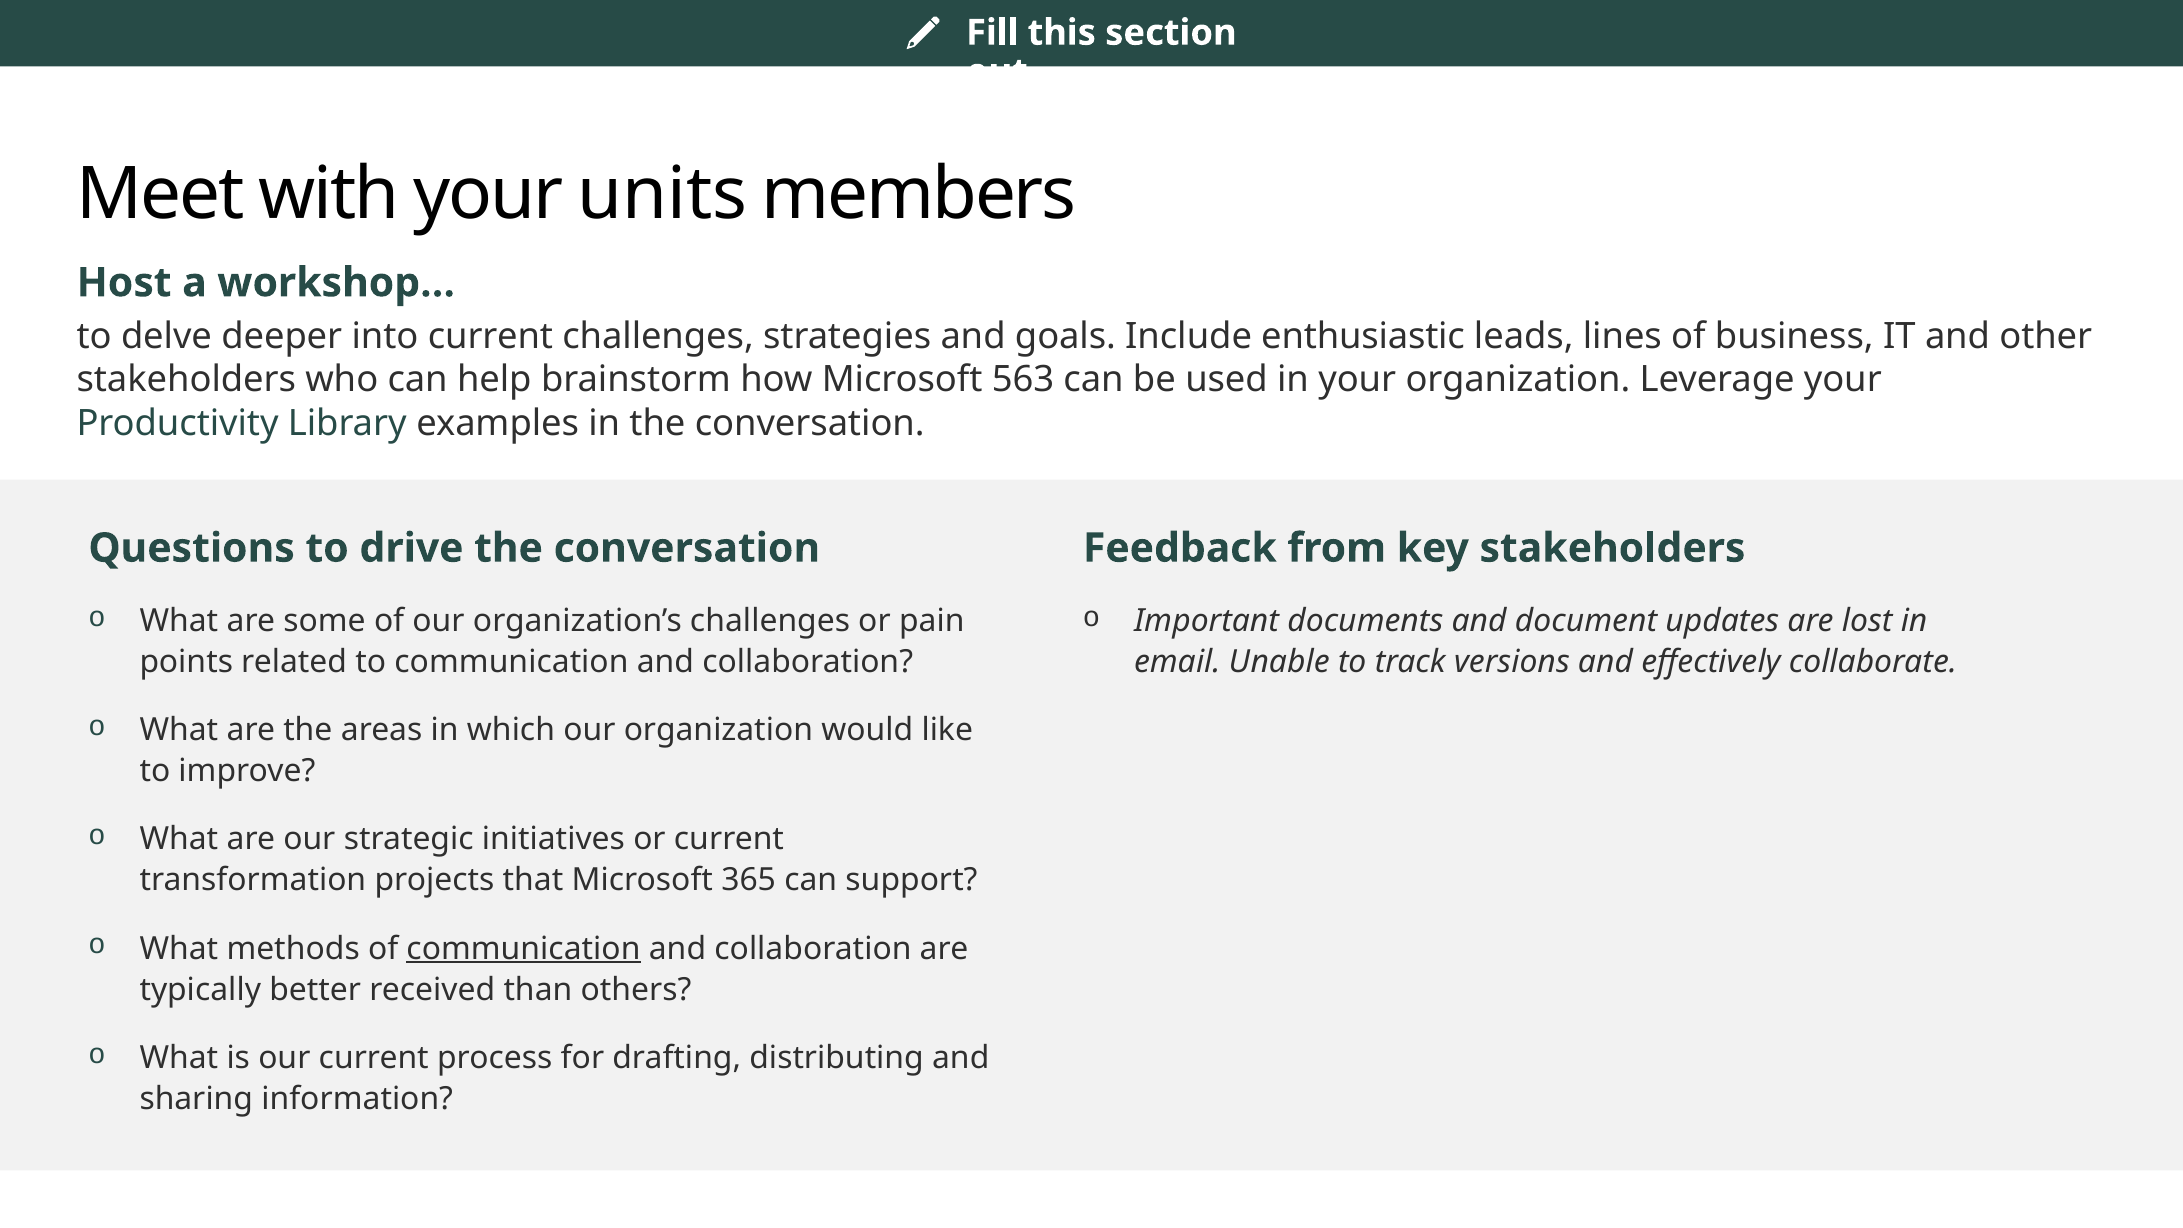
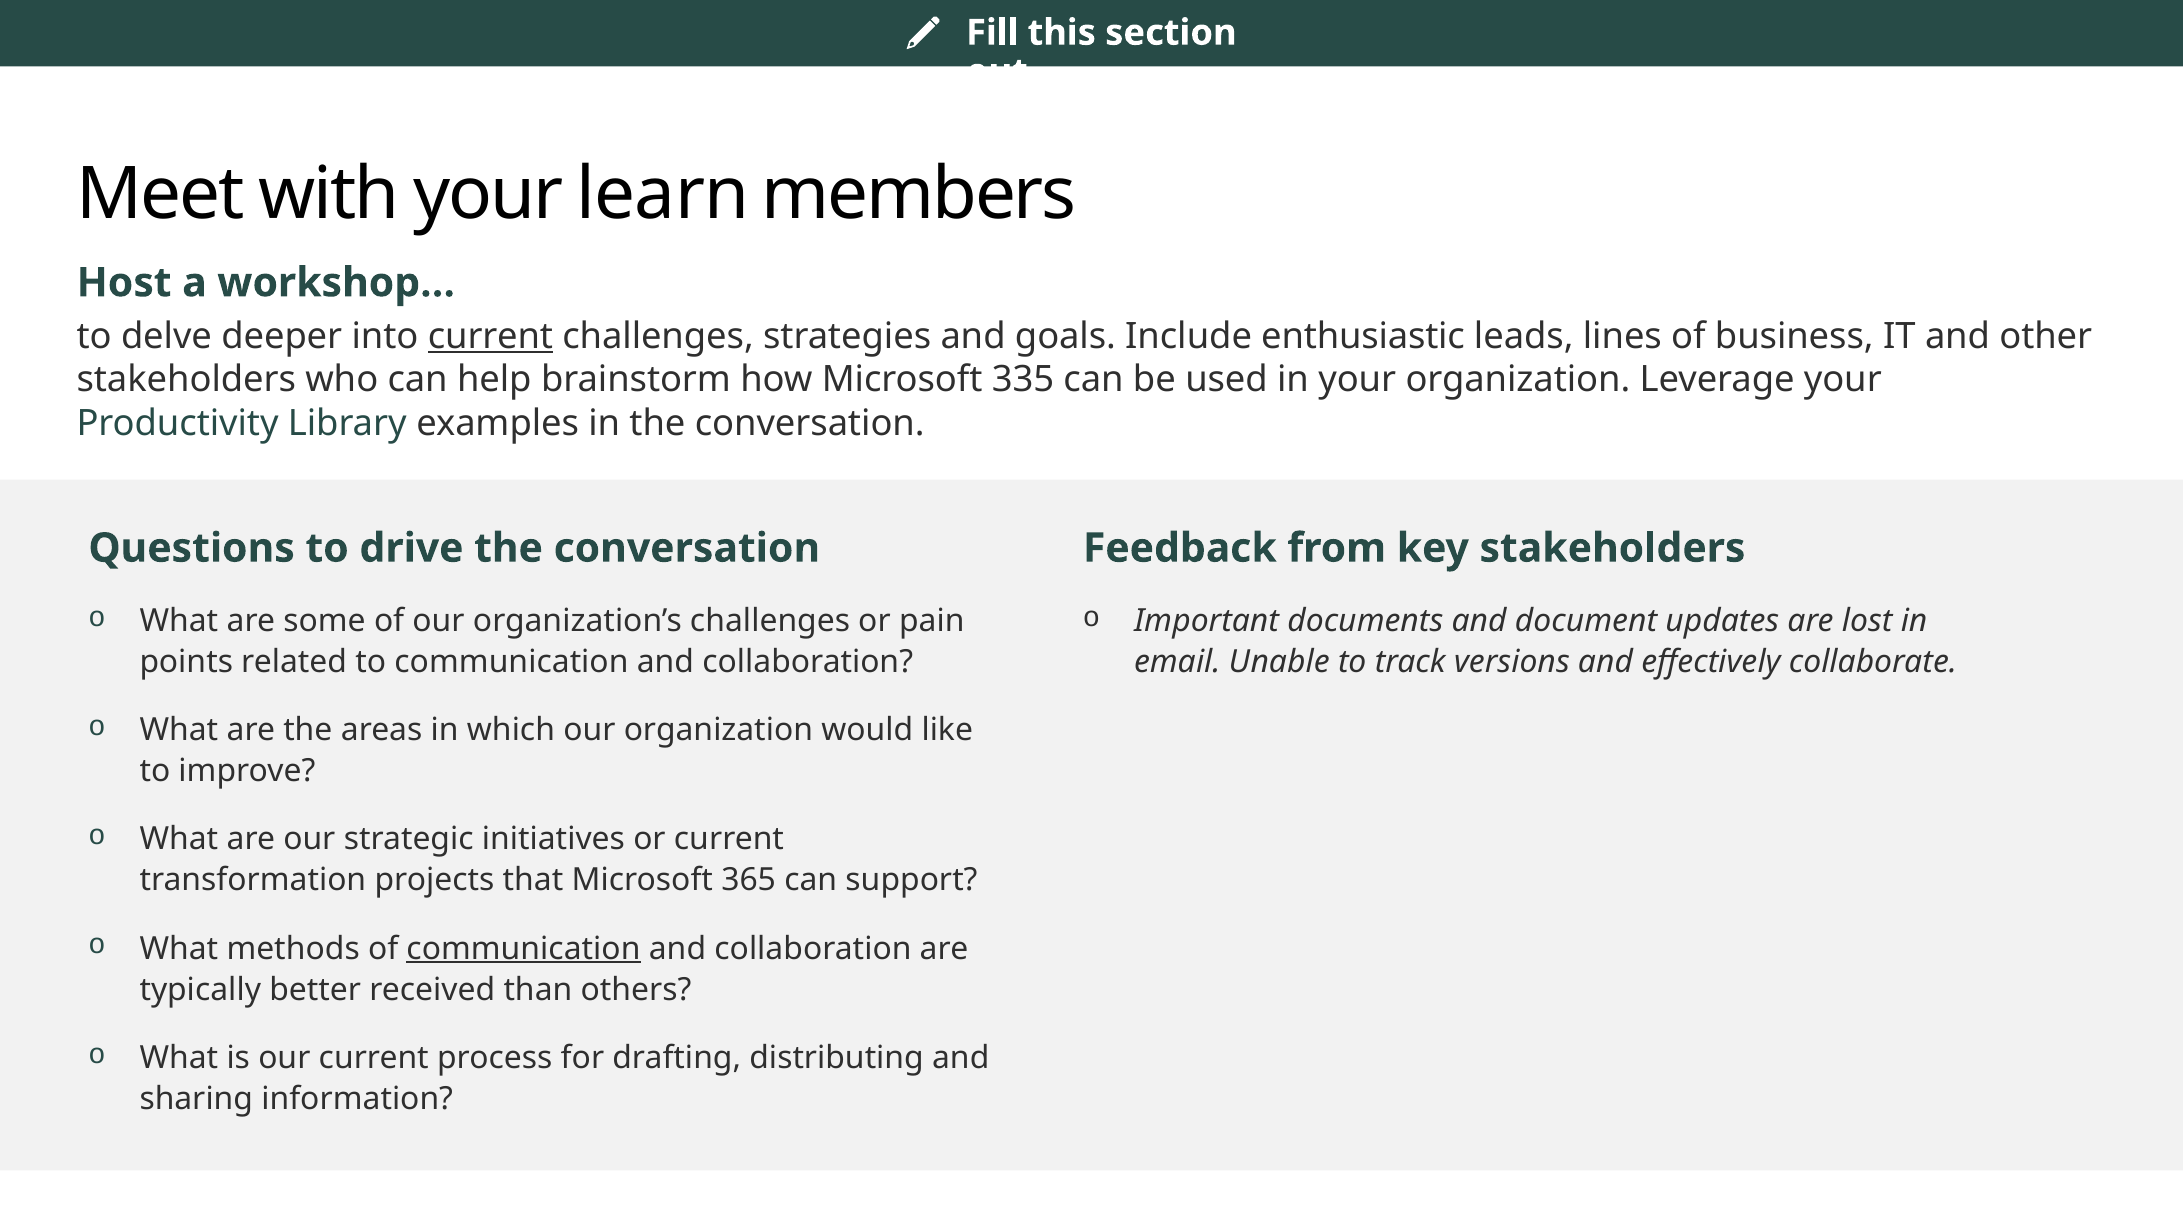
units: units -> learn (663, 195)
current underline: none -> present (490, 336)
563: 563 -> 335 (1023, 380)
